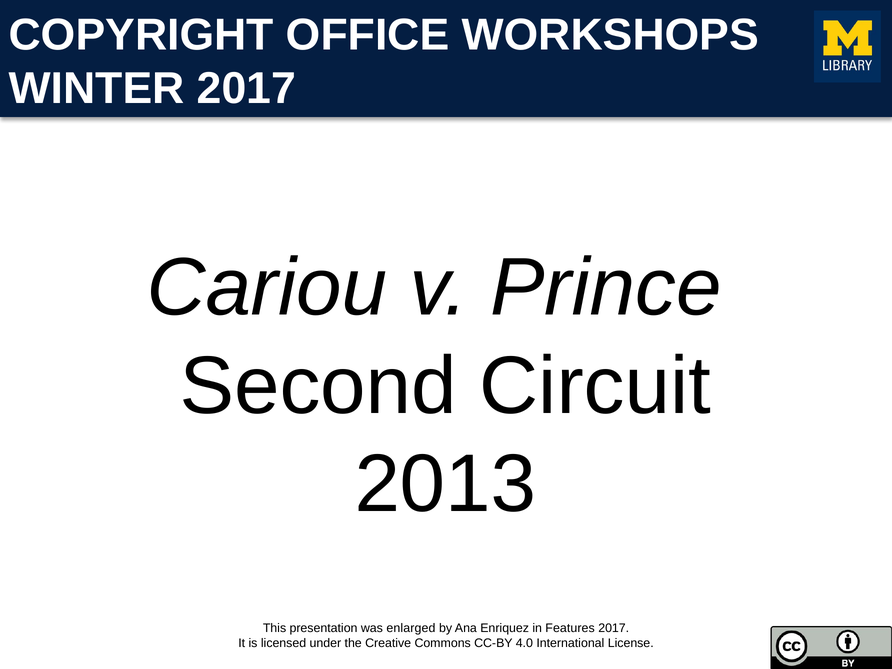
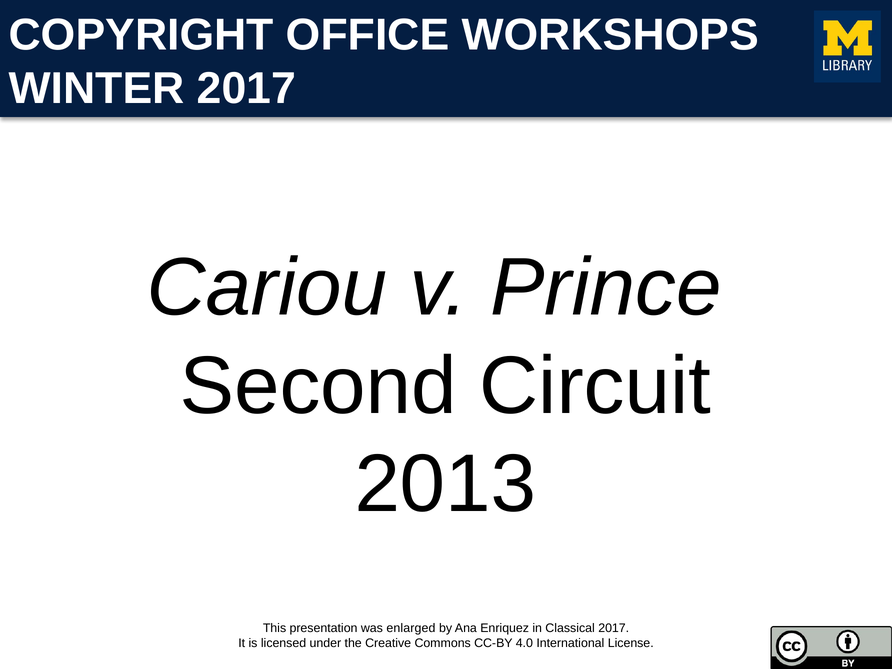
Features: Features -> Classical (570, 628)
